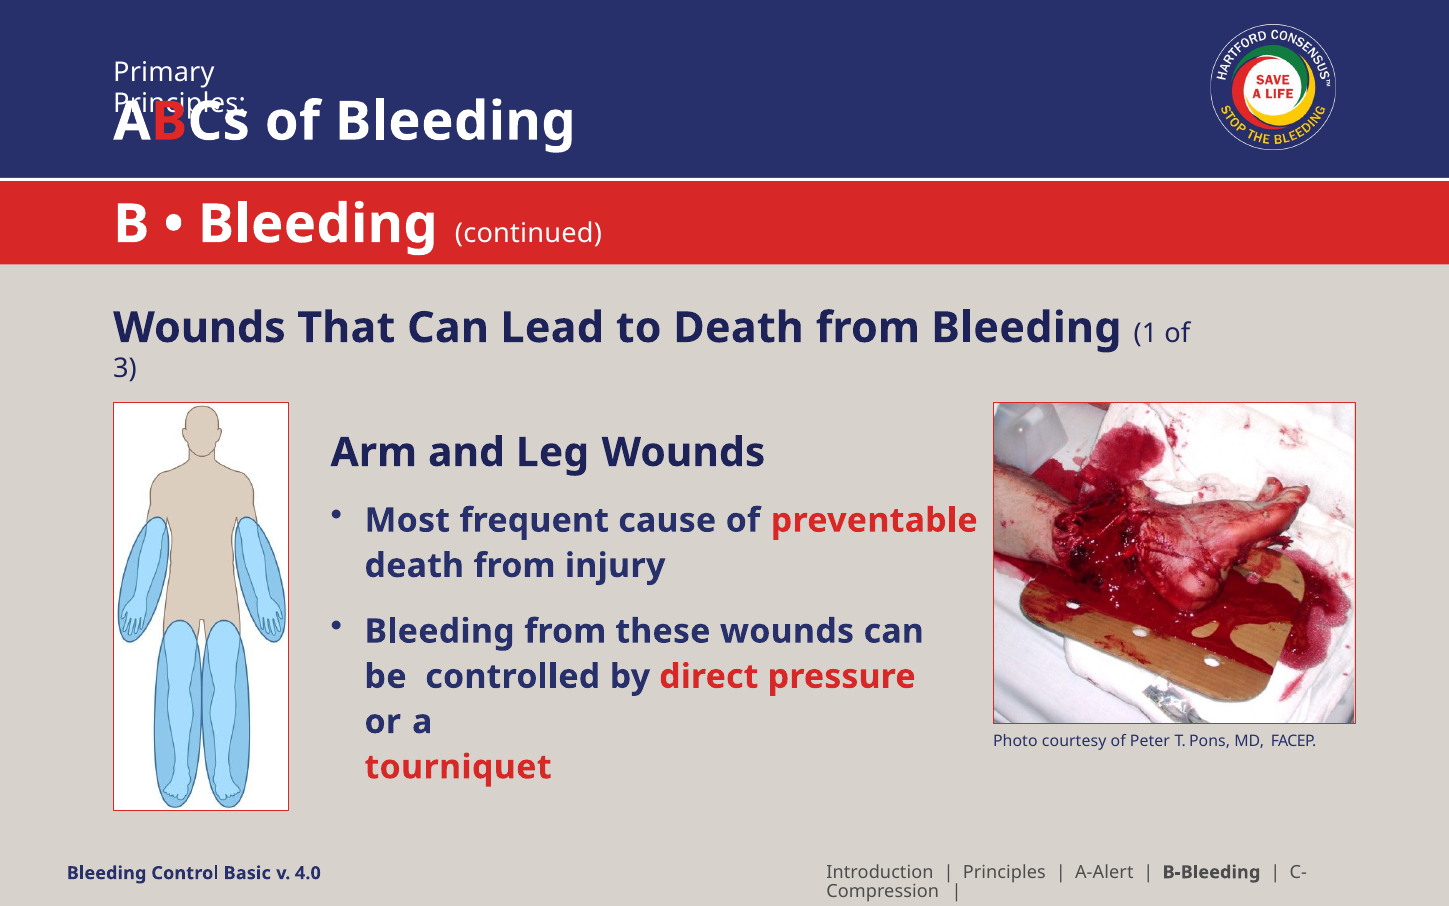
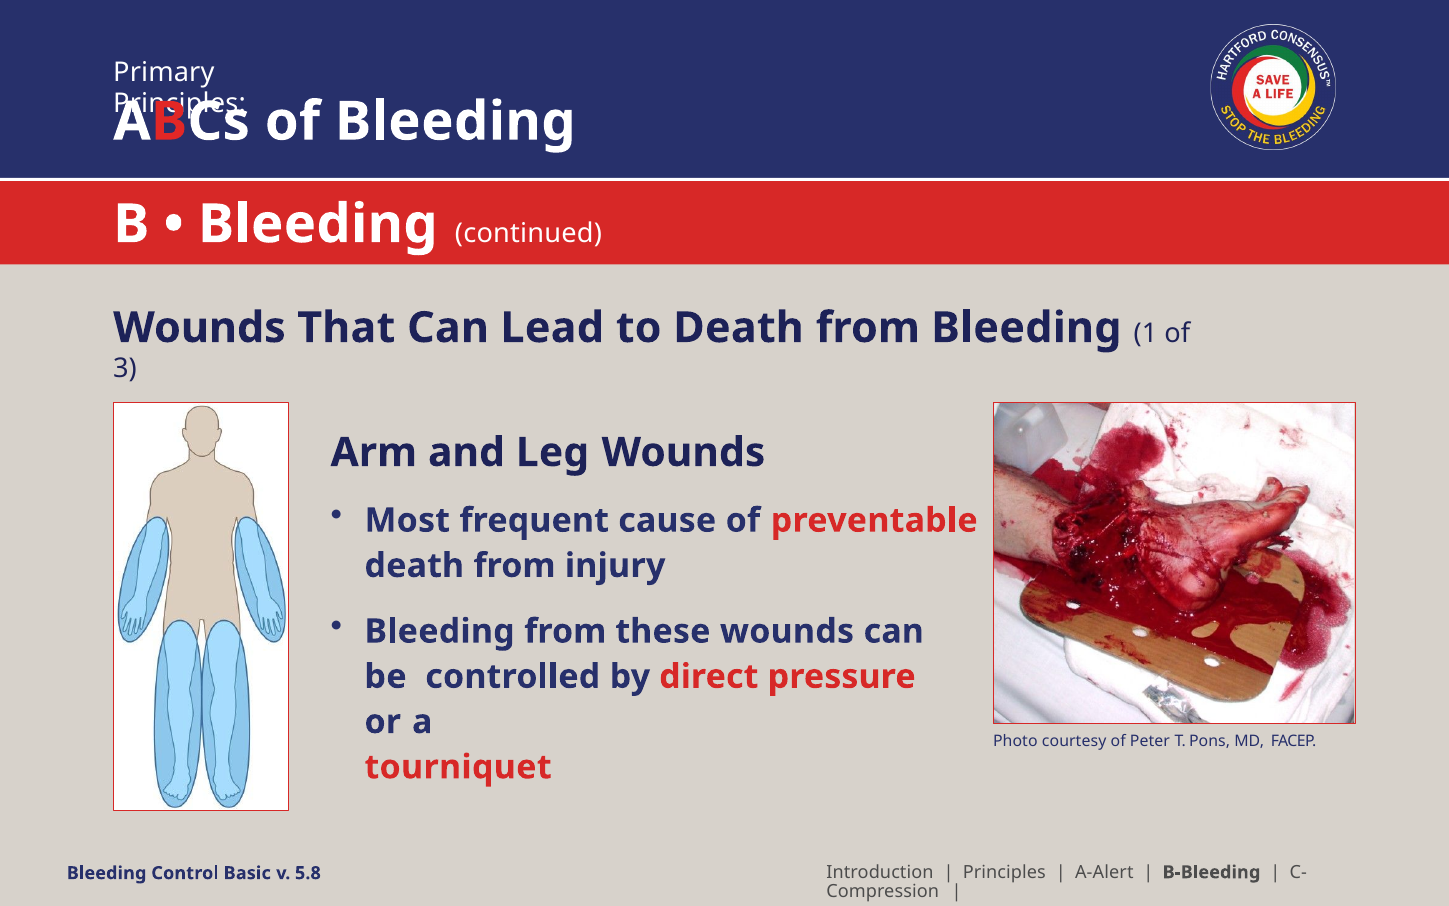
4.0: 4.0 -> 5.8 (308, 873)
